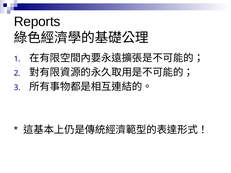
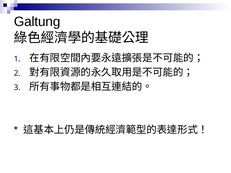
Reports: Reports -> Galtung (37, 22)
